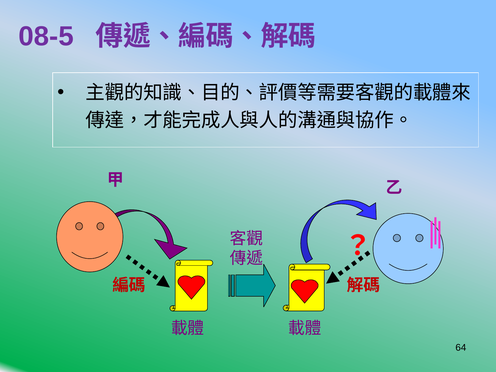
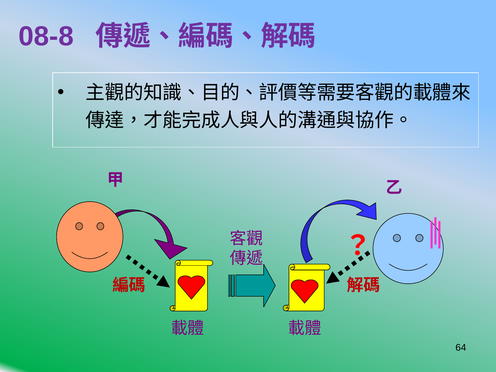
08-5: 08-5 -> 08-8 (46, 36)
